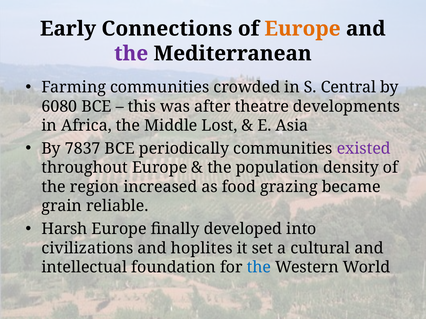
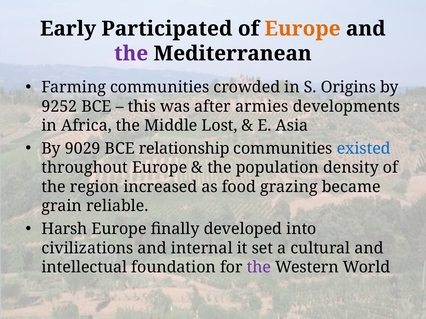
Connections: Connections -> Participated (167, 29)
Central: Central -> Origins (348, 87)
6080: 6080 -> 9252 (59, 107)
theatre: theatre -> armies (262, 107)
7837: 7837 -> 9029 (83, 149)
periodically: periodically -> relationship (184, 149)
existed colour: purple -> blue (364, 149)
hoplites: hoplites -> internal (202, 248)
the colour: blue -> purple (259, 268)
